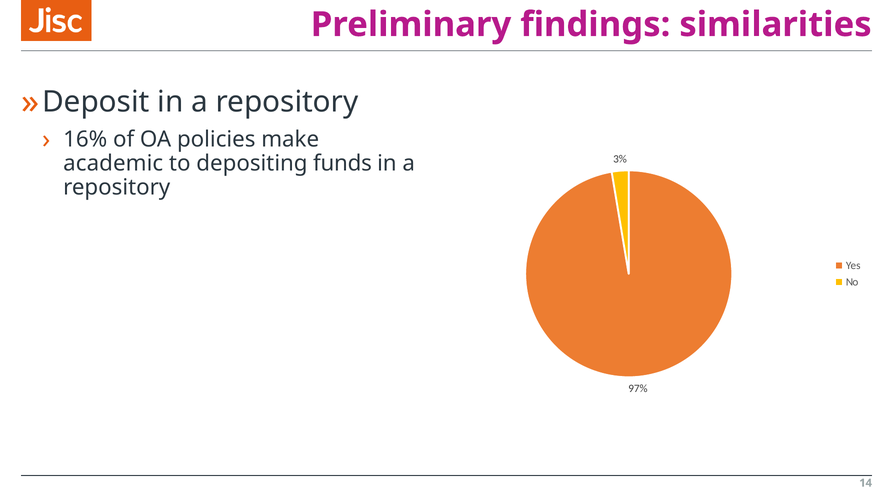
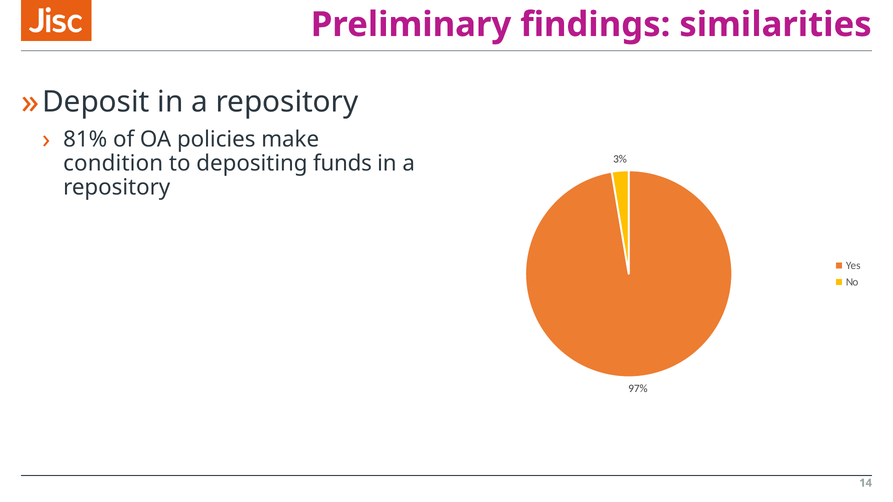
16%: 16% -> 81% (85, 139)
academic: academic -> condition (113, 163)
